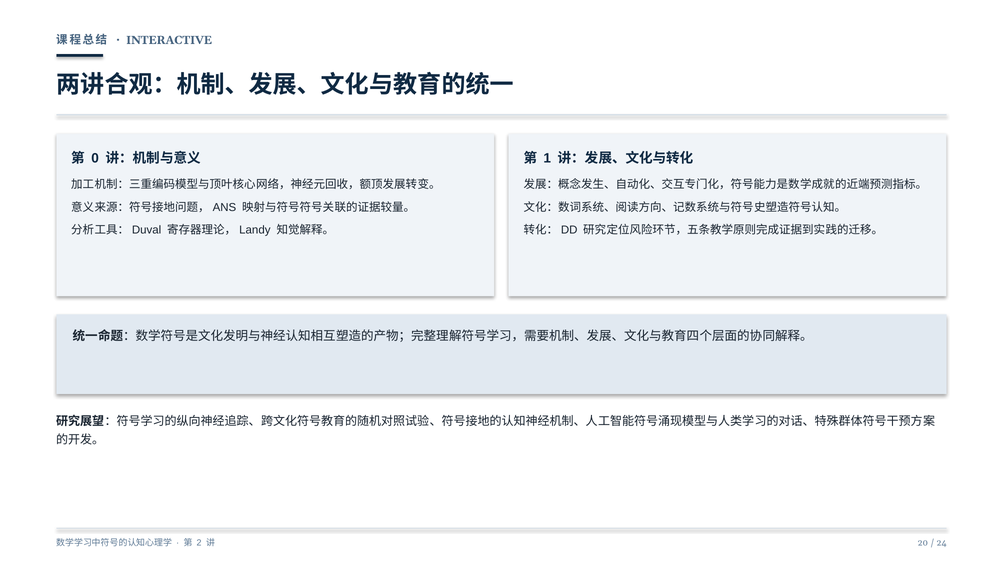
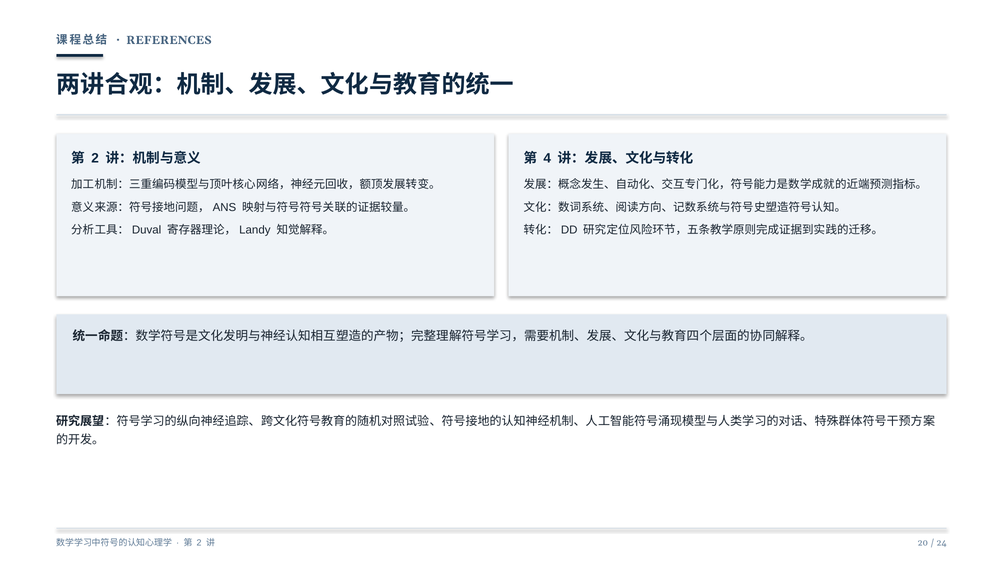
INTERACTIVE: INTERACTIVE -> REFERENCES (169, 40)
0: 0 -> 2 (95, 158)
1: 1 -> 4 (547, 158)
